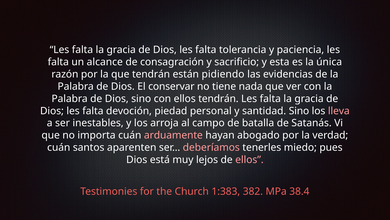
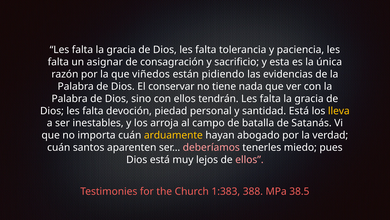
alcance: alcance -> asignar (105, 62)
que tendrán: tendrán -> viñedos (151, 74)
santidad Sino: Sino -> Está (299, 111)
lleva colour: pink -> yellow (339, 111)
arduamente colour: pink -> yellow (173, 135)
382: 382 -> 388 (253, 191)
38.4: 38.4 -> 38.5 (299, 191)
